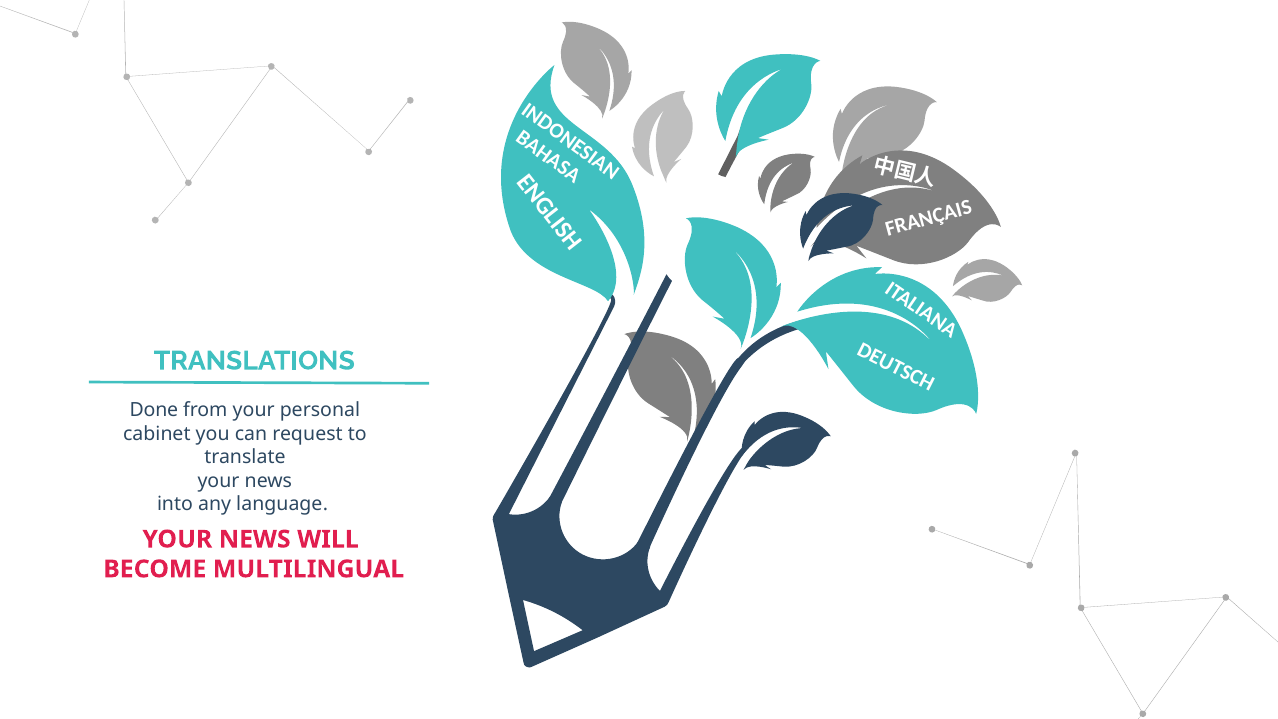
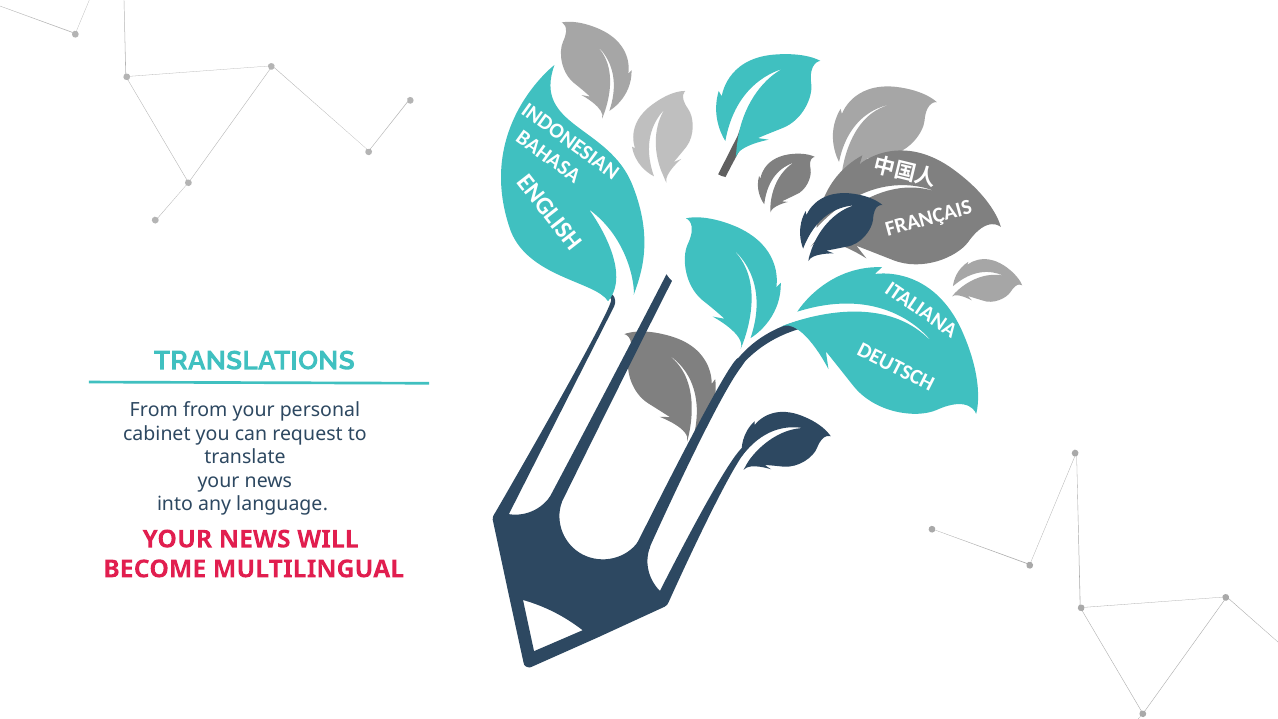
Done: Done -> From (154, 410)
